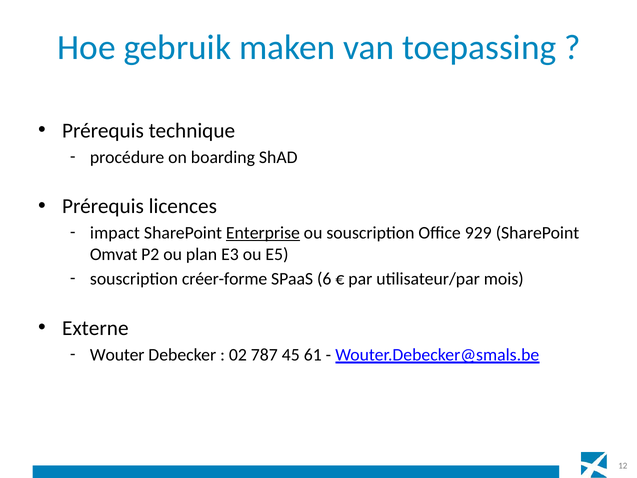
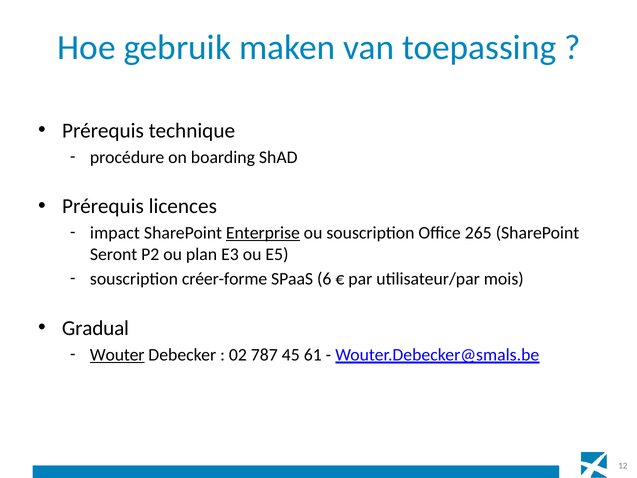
929: 929 -> 265 (478, 233)
Omvat: Omvat -> Seront (114, 254)
Externe: Externe -> Gradual (95, 328)
Wouter underline: none -> present (117, 355)
